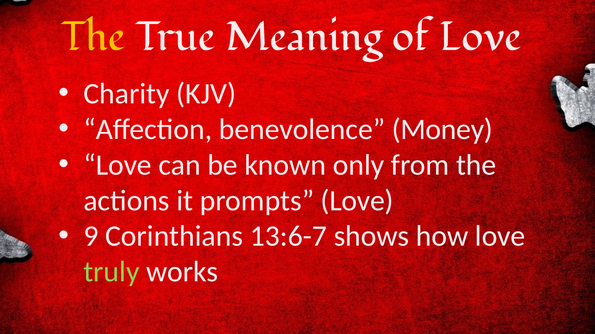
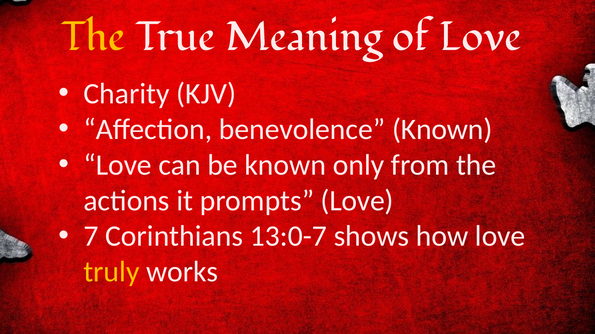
benevolence Money: Money -> Known (442, 130)
9: 9 -> 7 (91, 237)
13:6-7: 13:6-7 -> 13:0-7 (288, 237)
truly colour: light green -> yellow (111, 272)
